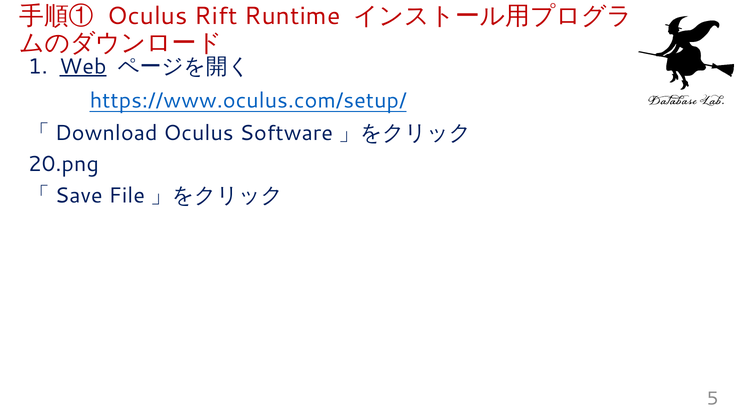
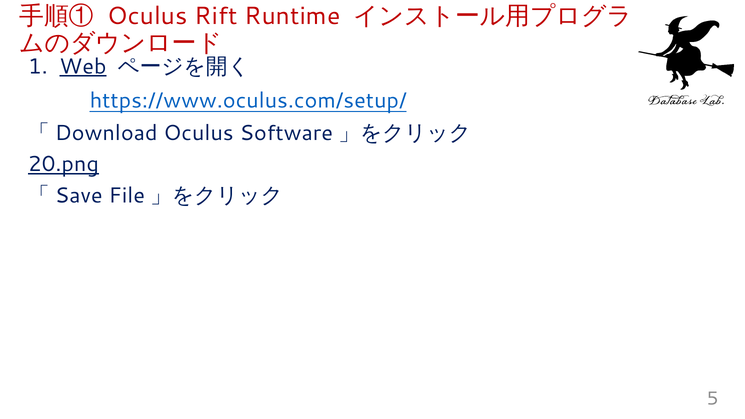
20.png underline: none -> present (63, 164)
